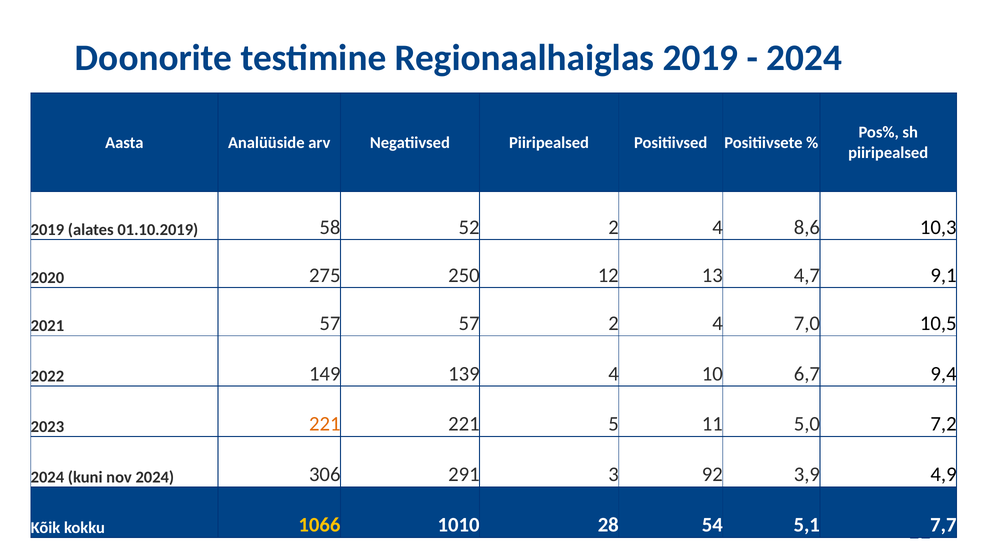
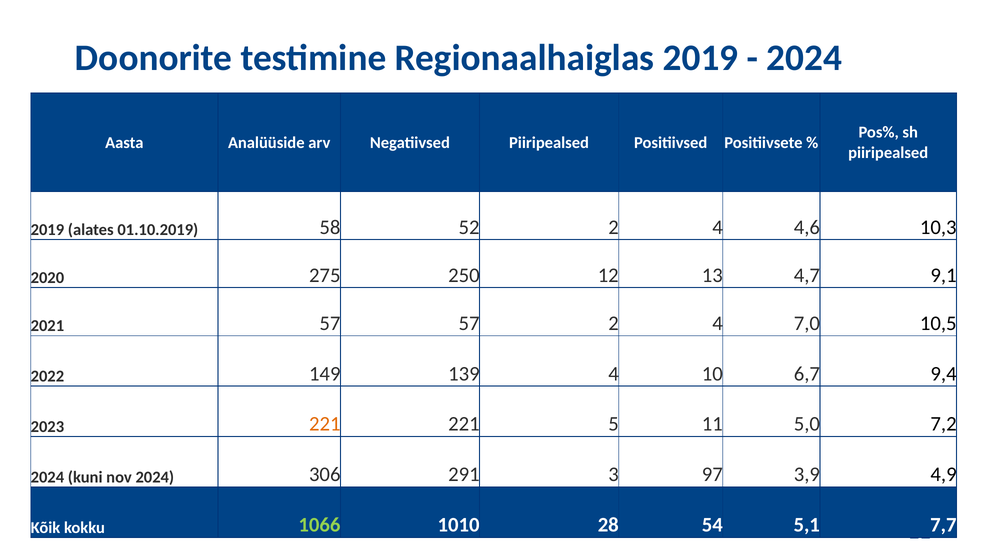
8,6: 8,6 -> 4,6 (807, 227)
92: 92 -> 97 (712, 474)
1066 colour: yellow -> light green (319, 525)
